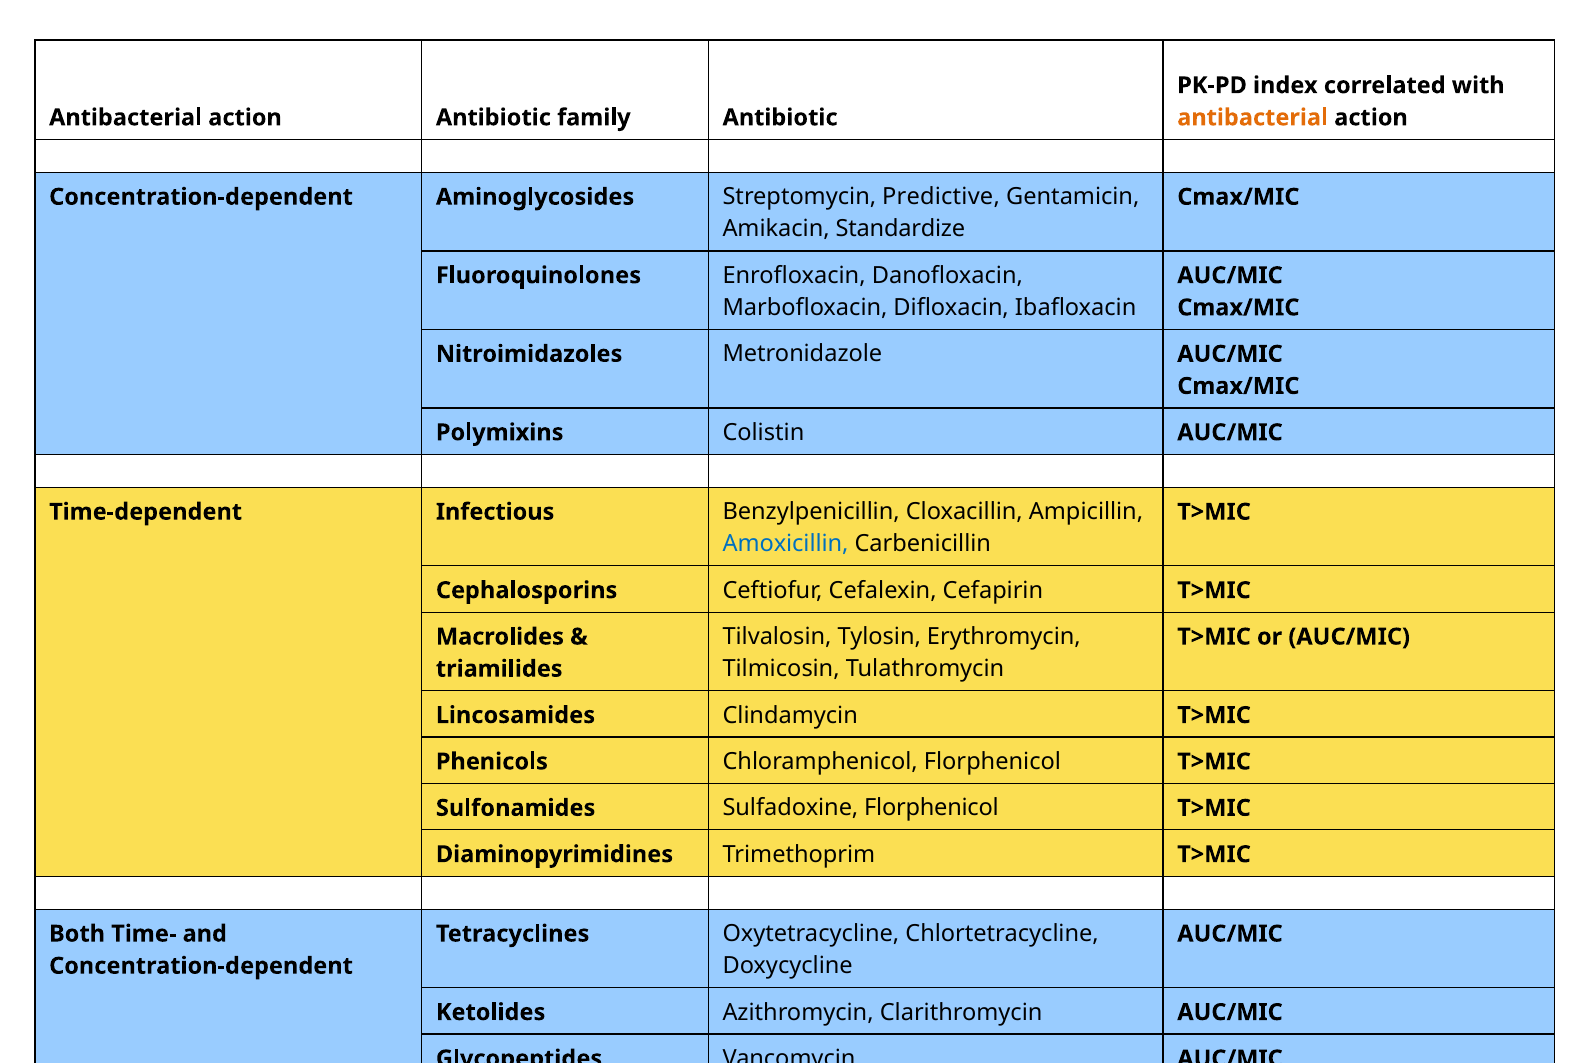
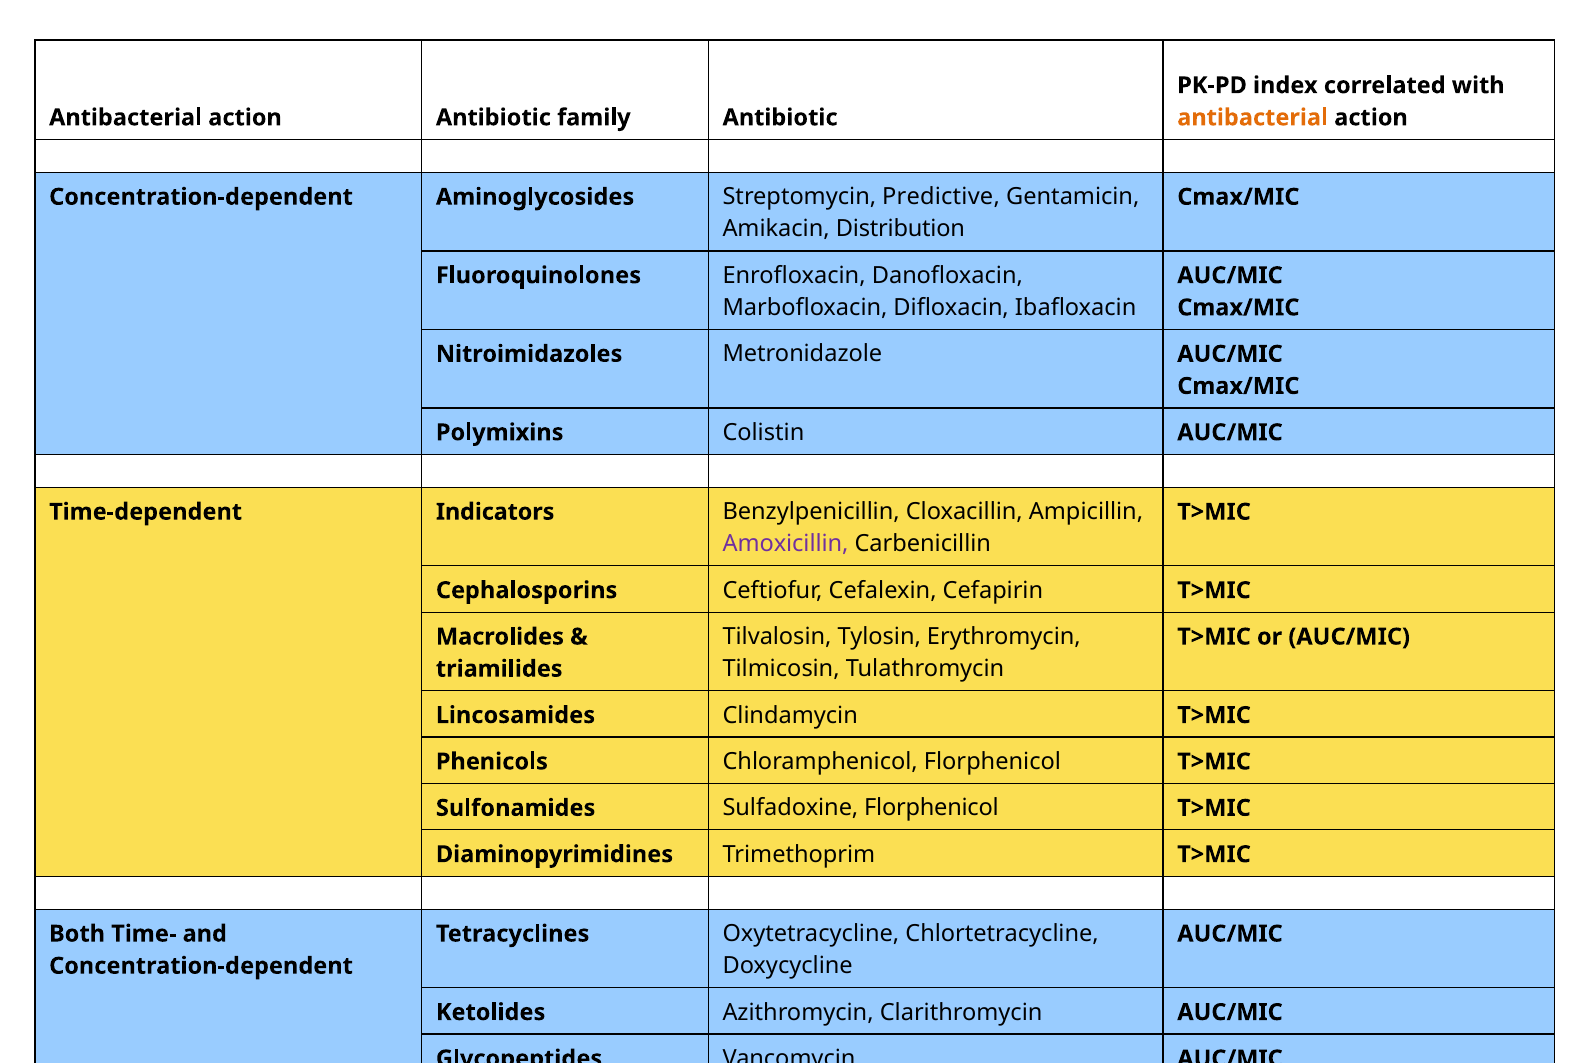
Standardize: Standardize -> Distribution (900, 229)
Infectious: Infectious -> Indicators (495, 512)
Amoxicillin colour: blue -> purple (785, 544)
